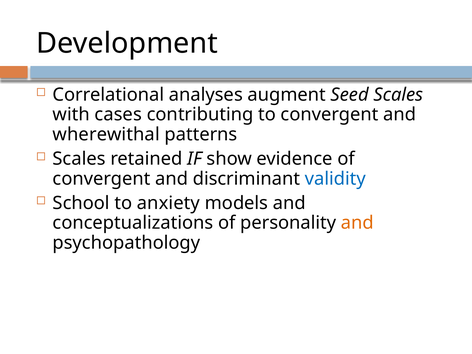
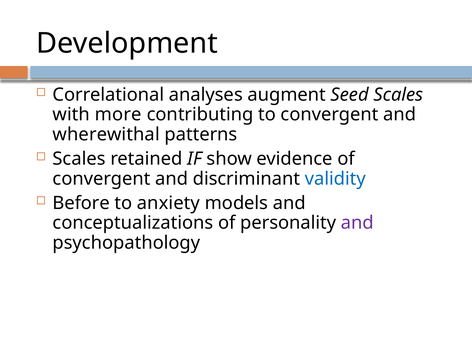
cases: cases -> more (118, 115)
School: School -> Before (81, 203)
and colour: orange -> purple (357, 223)
